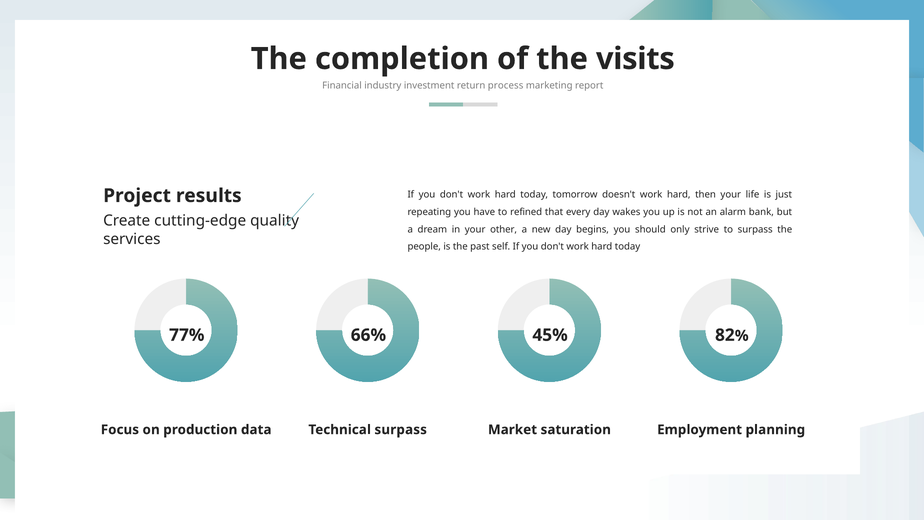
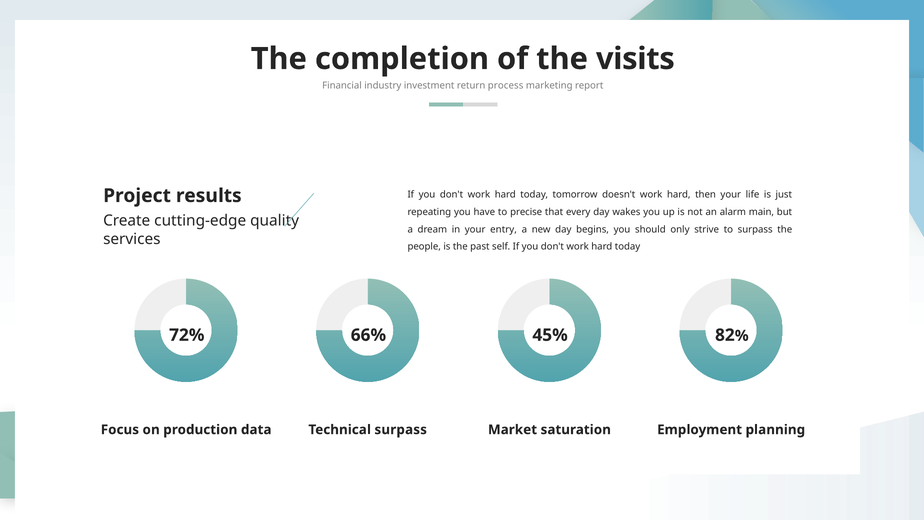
refined: refined -> precise (526, 212)
bank: bank -> main (761, 212)
other: other -> entry (504, 229)
77%: 77% -> 72% (187, 335)
